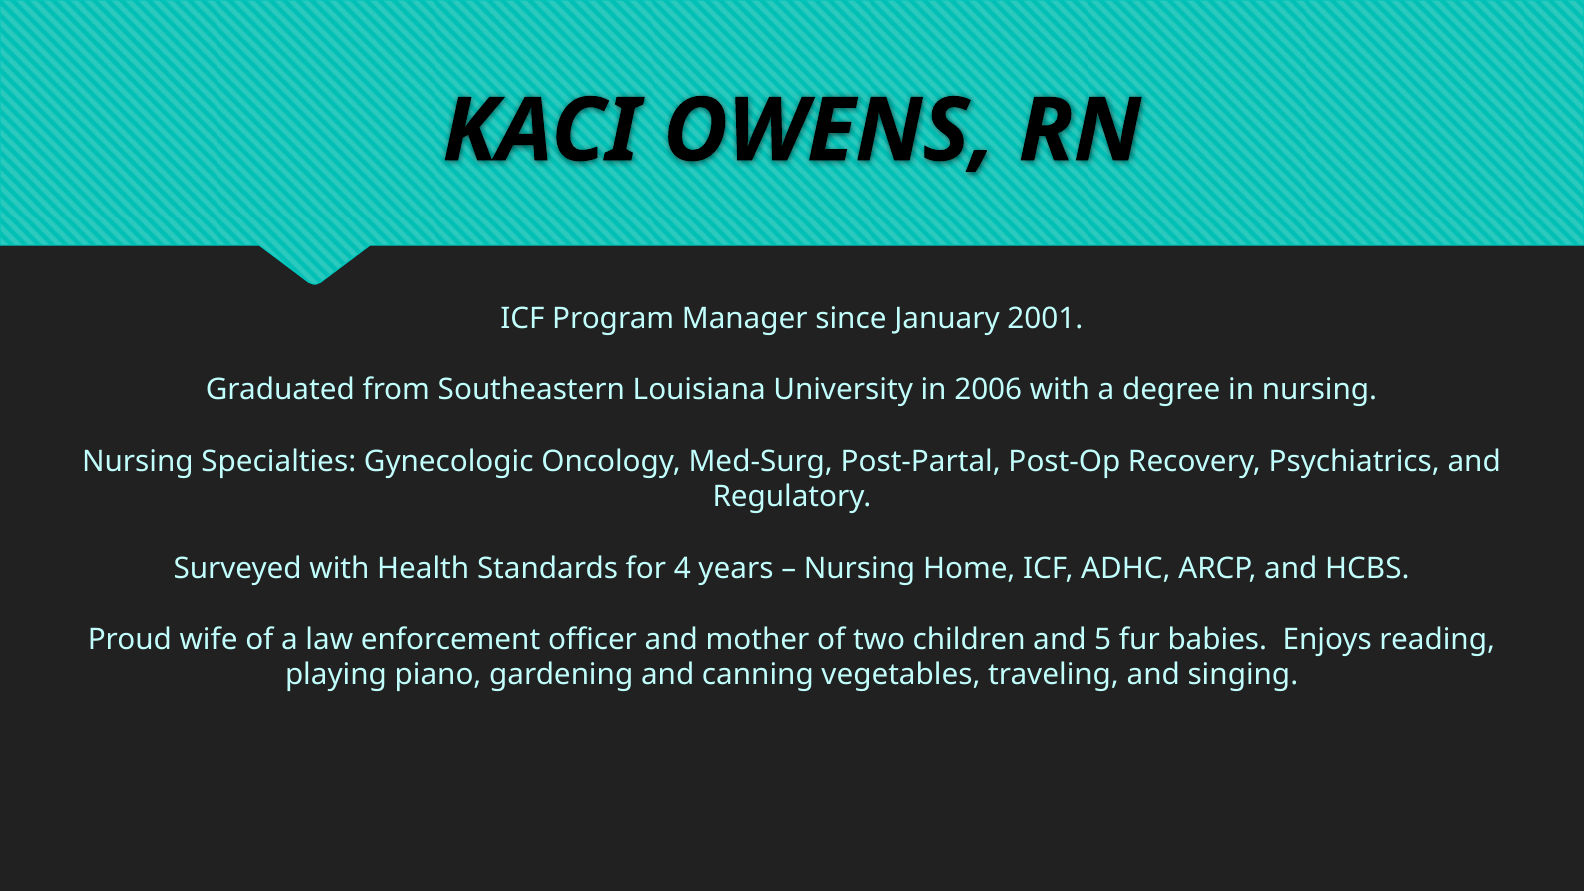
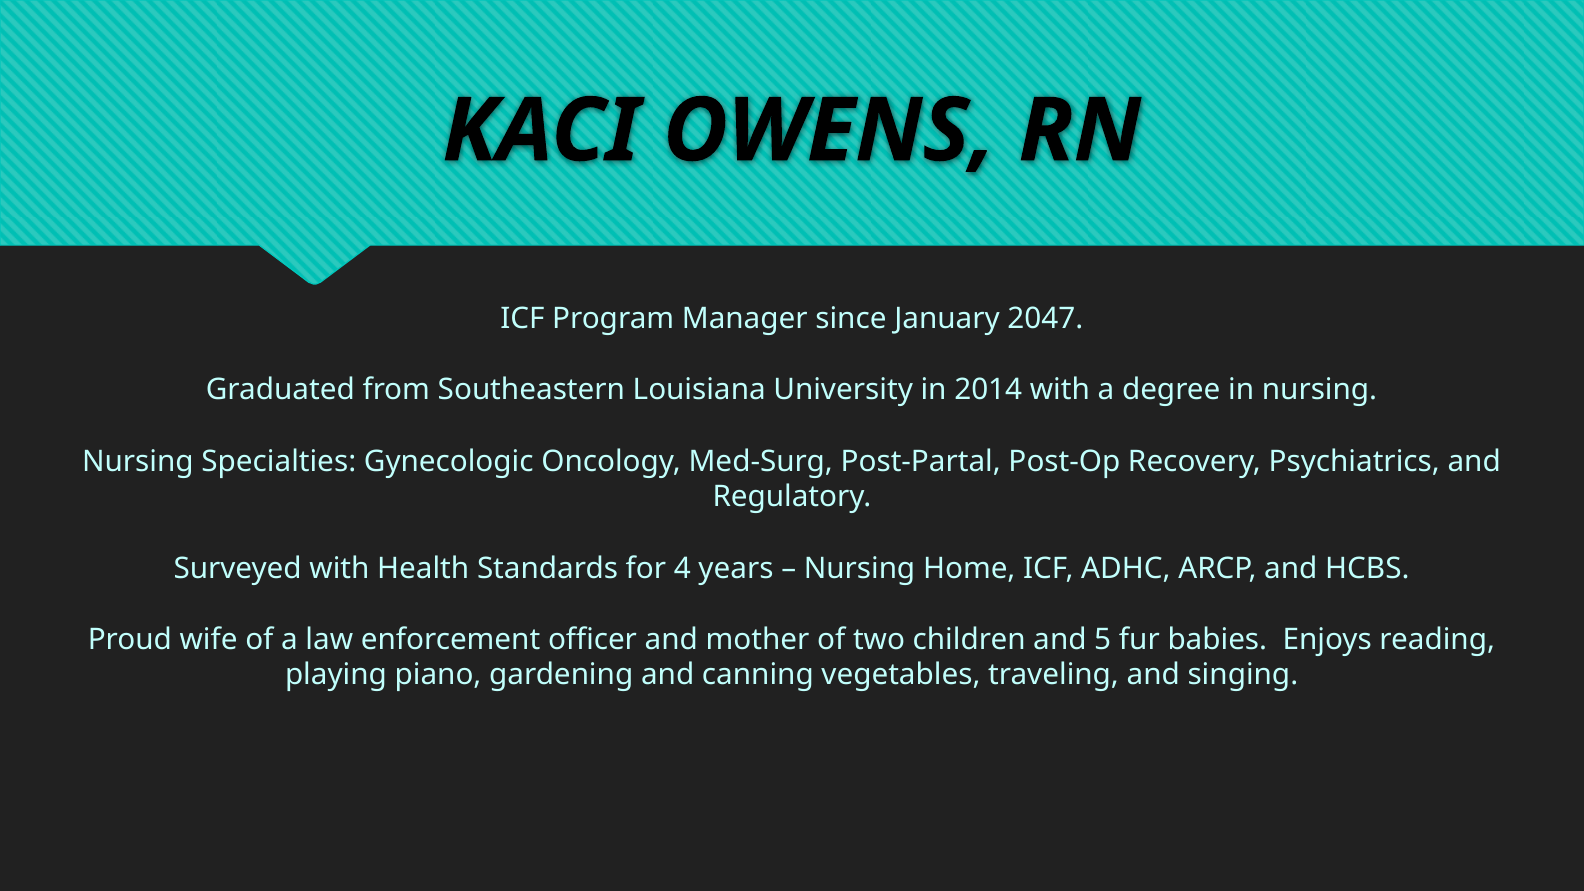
2001: 2001 -> 2047 (1045, 319)
2006: 2006 -> 2014 (988, 390)
